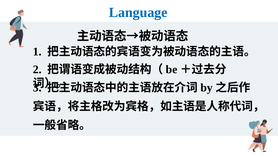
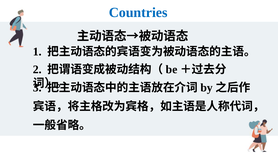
Language: Language -> Countries (138, 12)
